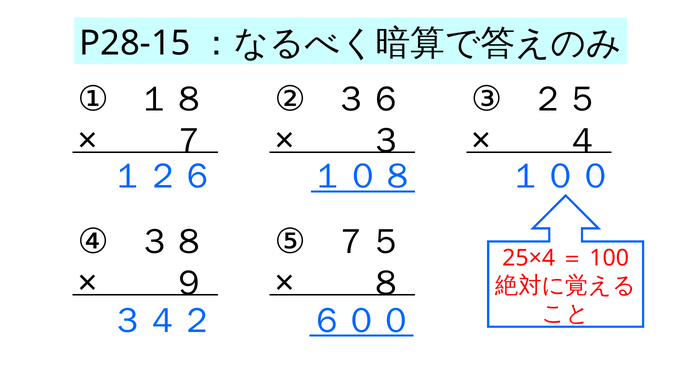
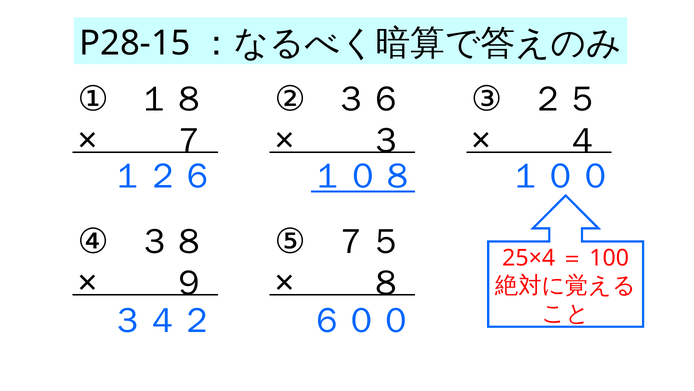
６００ underline: present -> none (362, 320)
